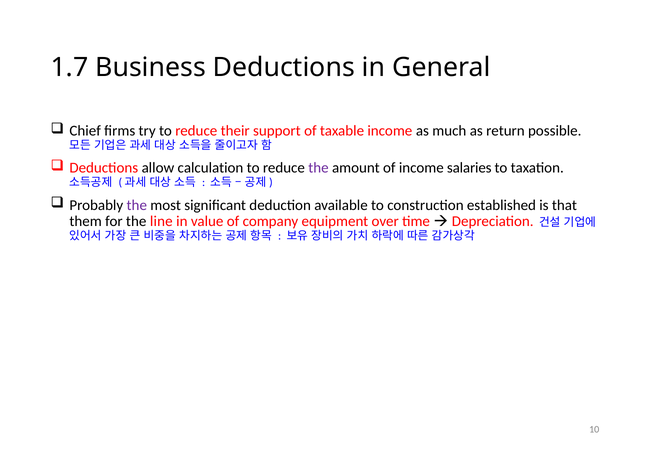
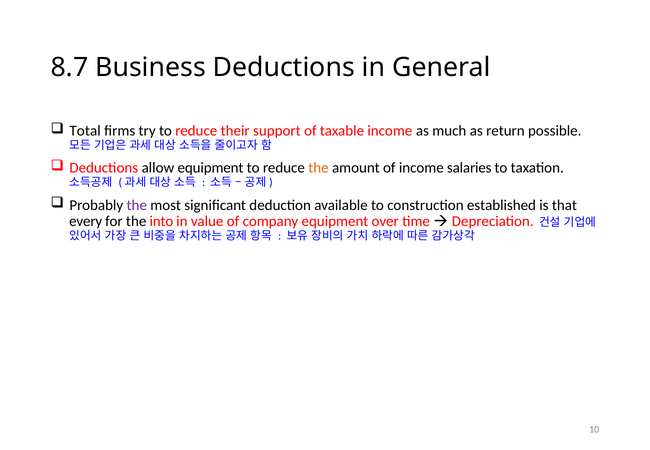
1.7: 1.7 -> 8.7 (70, 67)
Chief: Chief -> Total (85, 131)
allow calculation: calculation -> equipment (211, 168)
the colour: purple -> orange (318, 168)
them: them -> every (86, 221)
line: line -> into (161, 221)
